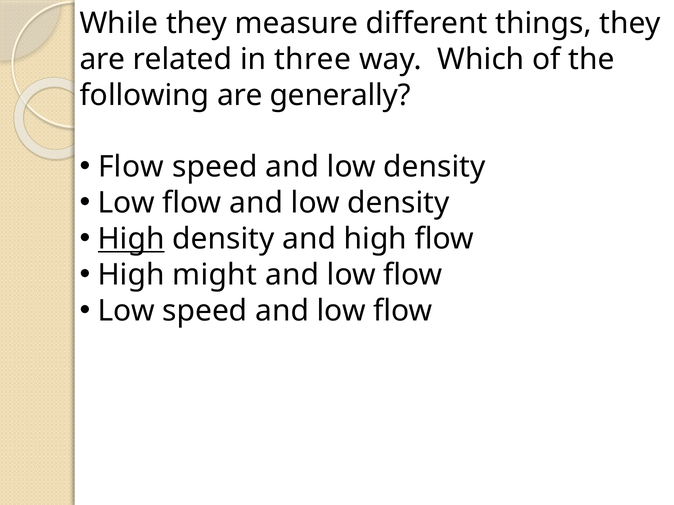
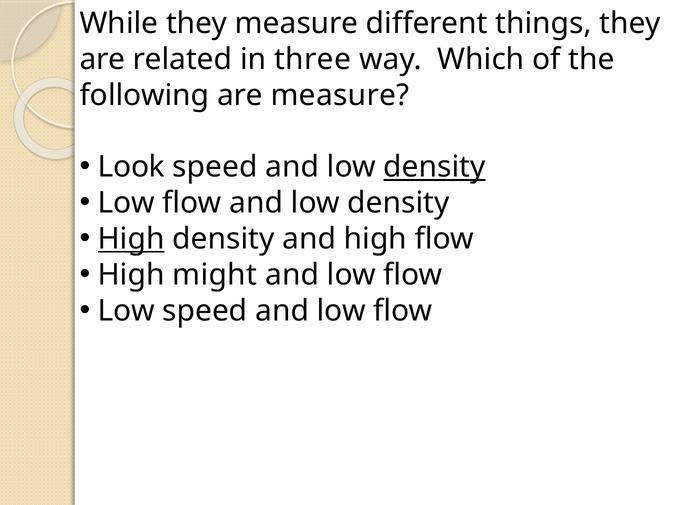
are generally: generally -> measure (340, 95)
Flow: Flow -> Look (131, 167)
density underline: none -> present (434, 167)
